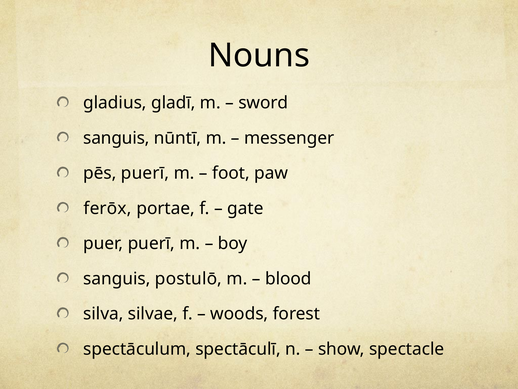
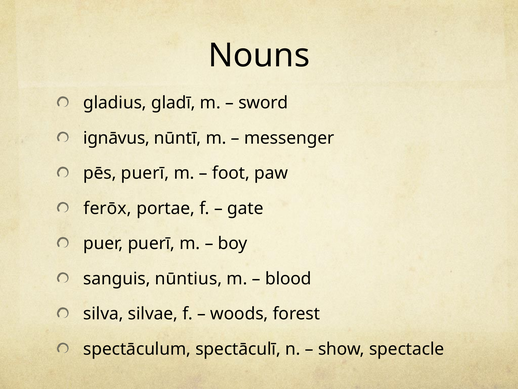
sanguis: sanguis -> ignāvus (116, 138)
postulō: postulō -> nūntius (188, 278)
